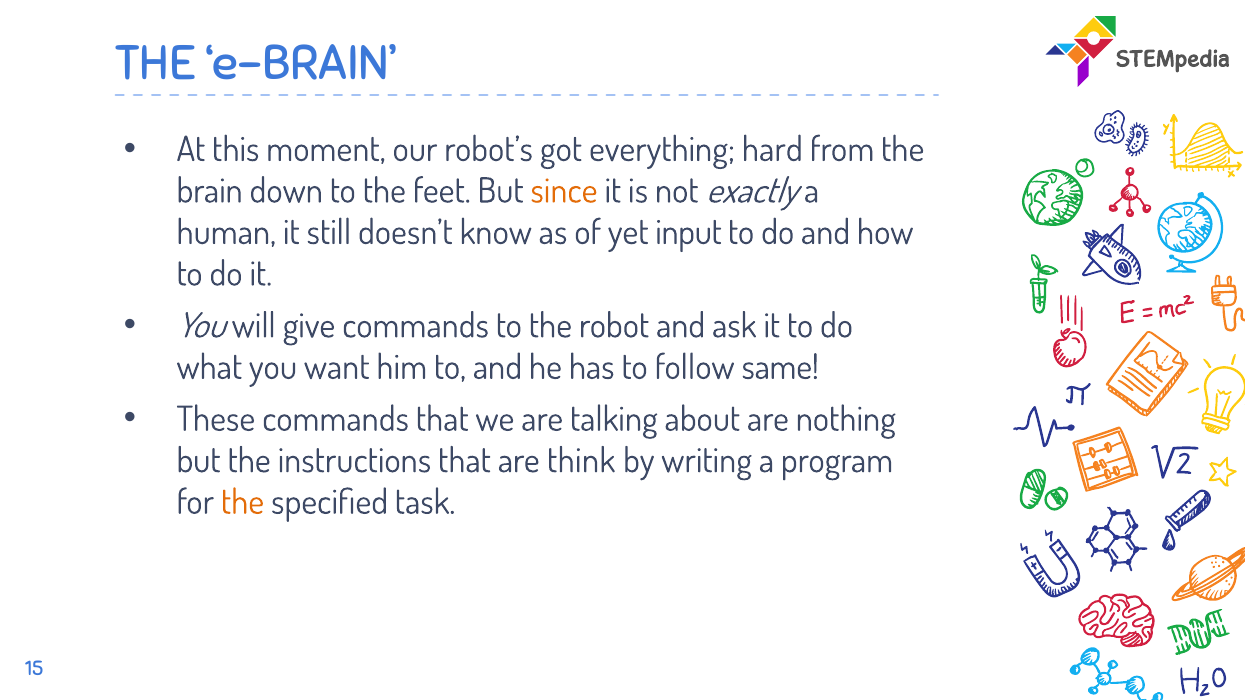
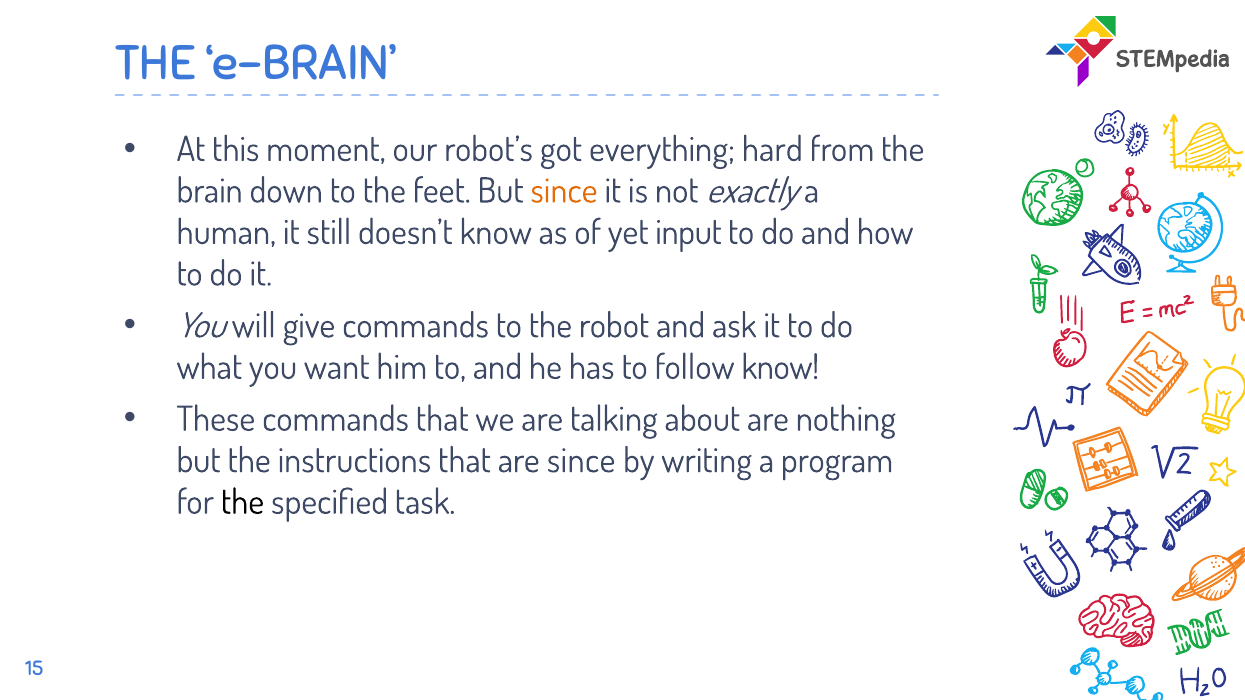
follow same: same -> know (780, 368)
are think: think -> since (581, 461)
the colour: orange -> black (243, 503)
